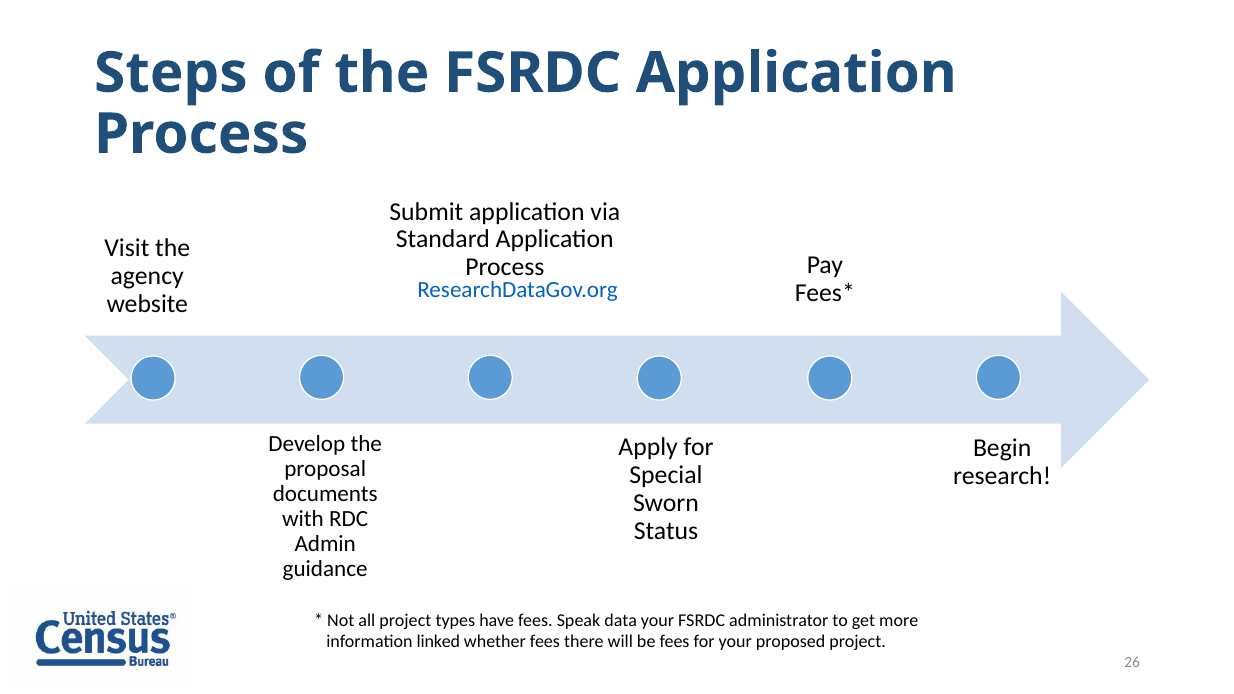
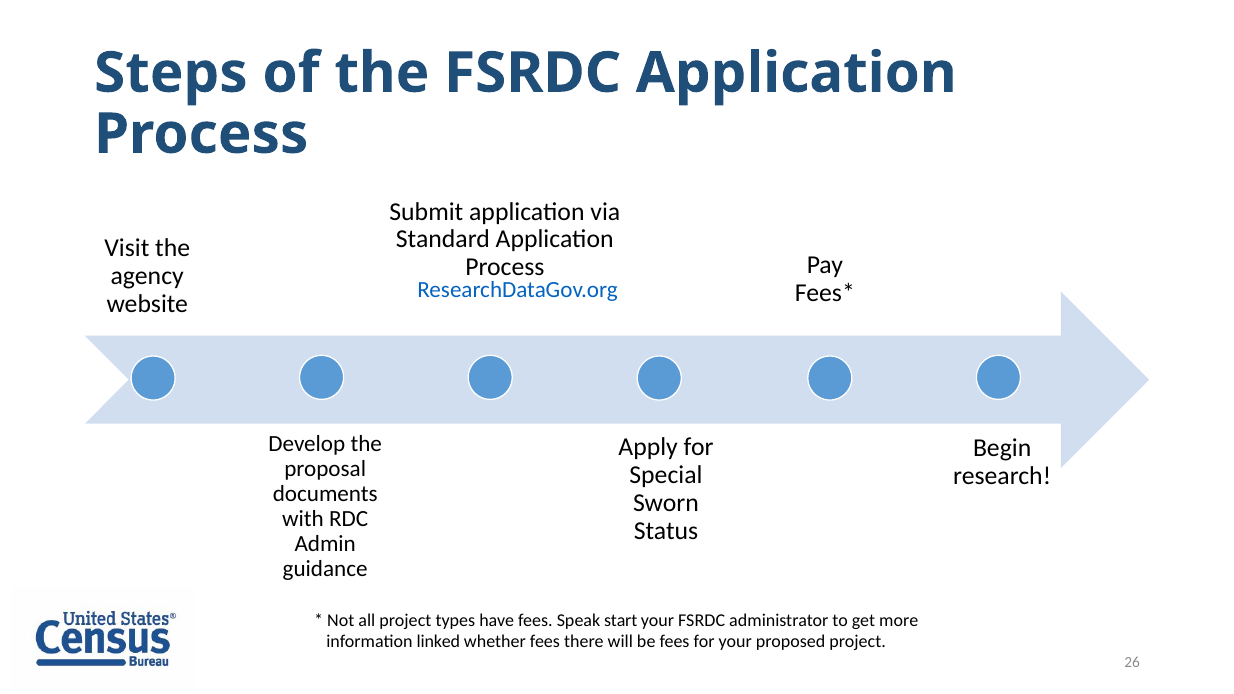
data: data -> start (621, 620)
